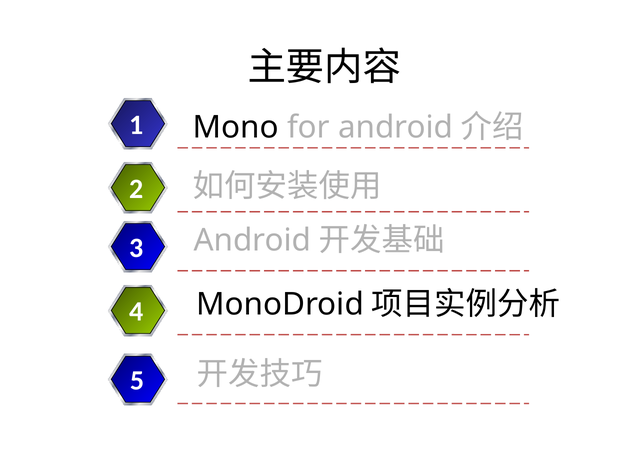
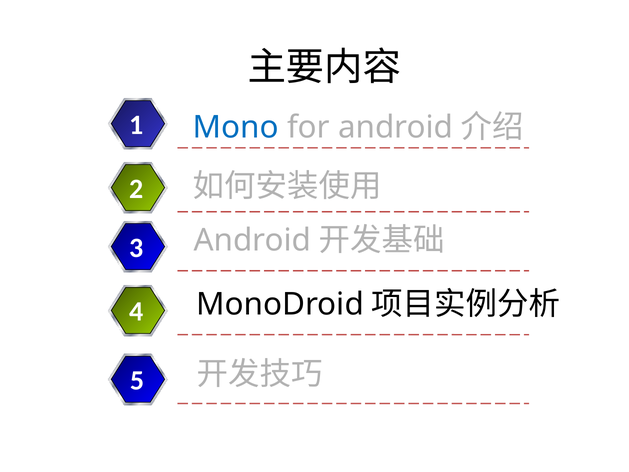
Mono colour: black -> blue (236, 127)
